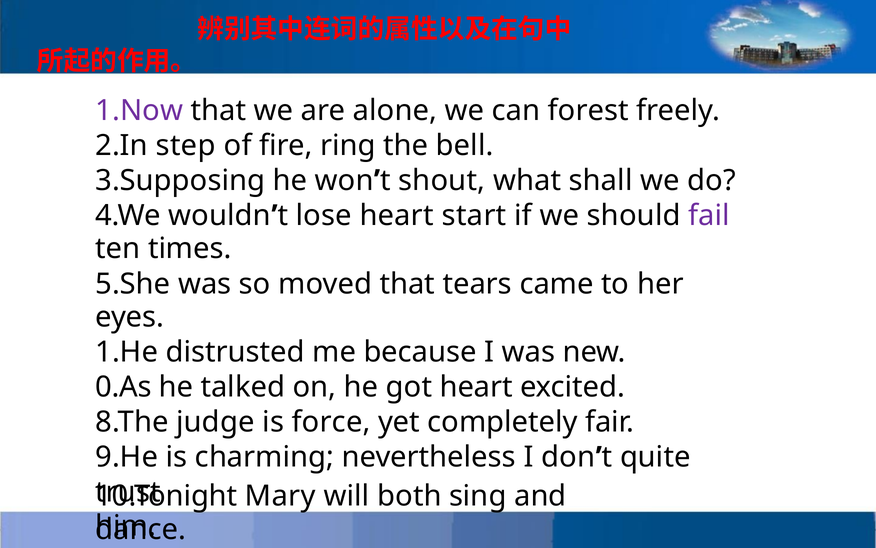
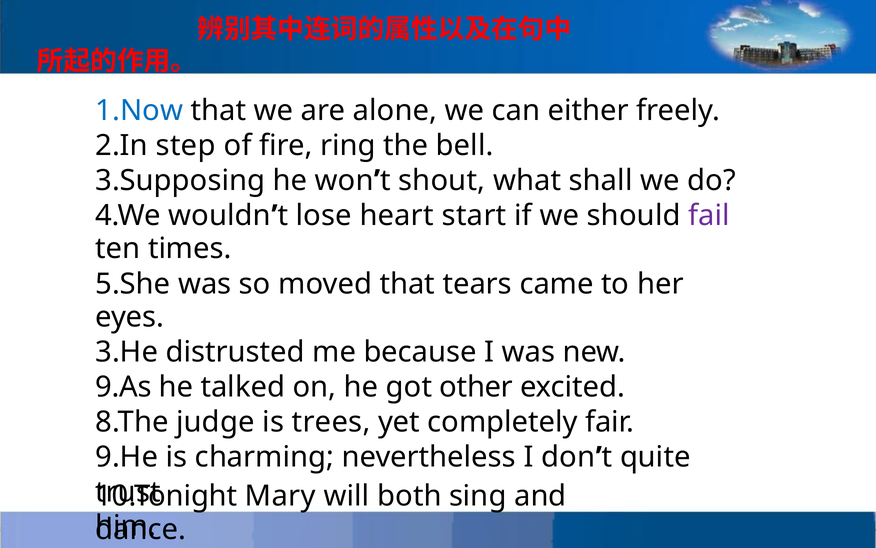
1.Now colour: purple -> blue (139, 110)
forest: forest -> either (588, 110)
1.He: 1.He -> 3.He (127, 352)
0.As: 0.As -> 9.As (123, 387)
got heart: heart -> other (476, 387)
force: force -> trees (331, 422)
